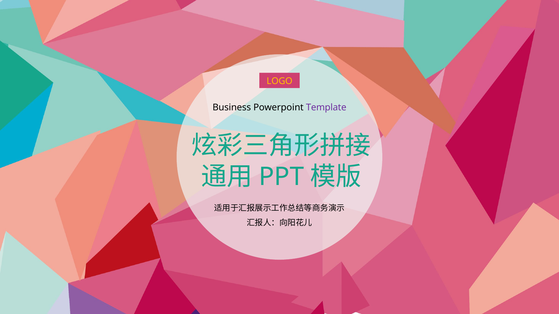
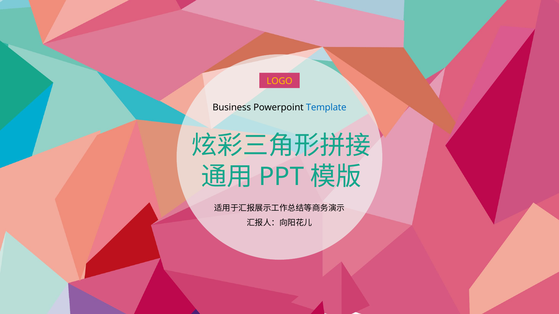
Template colour: purple -> blue (326, 108)
